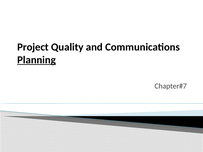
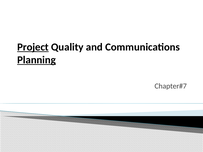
Project underline: none -> present (33, 47)
